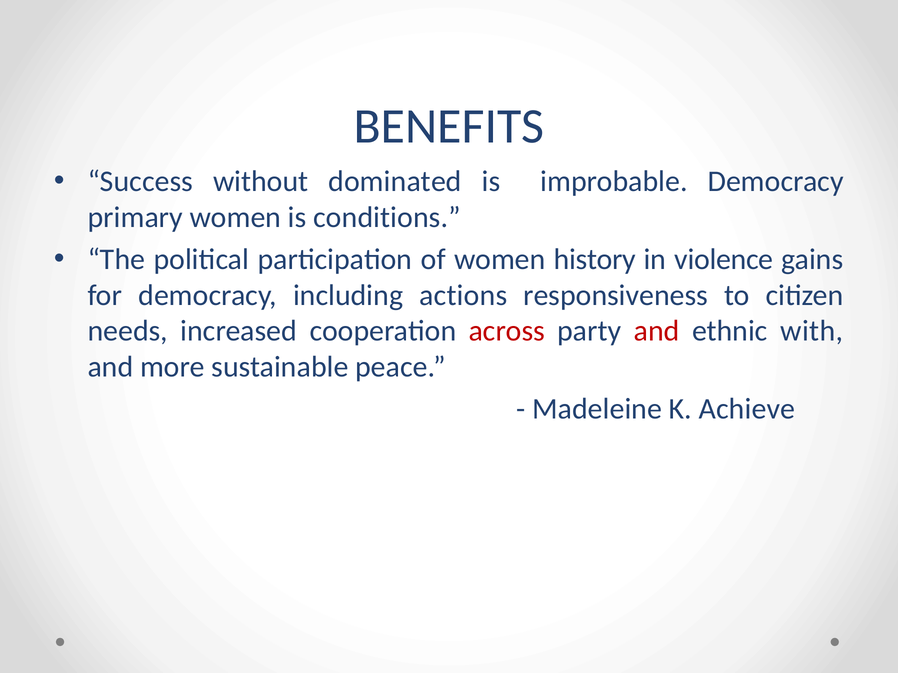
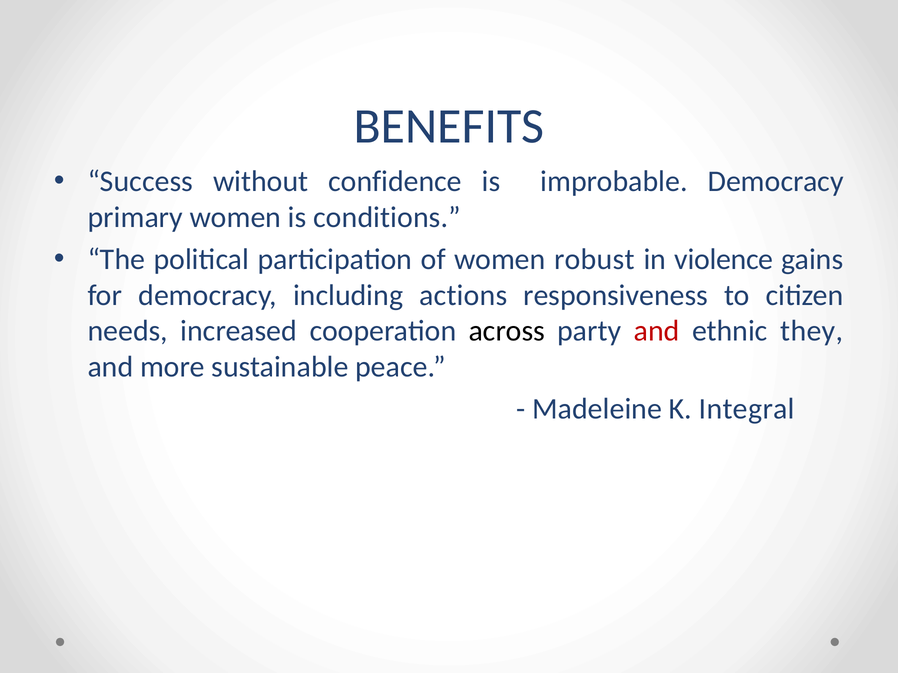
dominated: dominated -> confidence (395, 182)
history: history -> robust (595, 260)
across colour: red -> black (507, 331)
with: with -> they (812, 331)
Achieve: Achieve -> Integral (747, 409)
